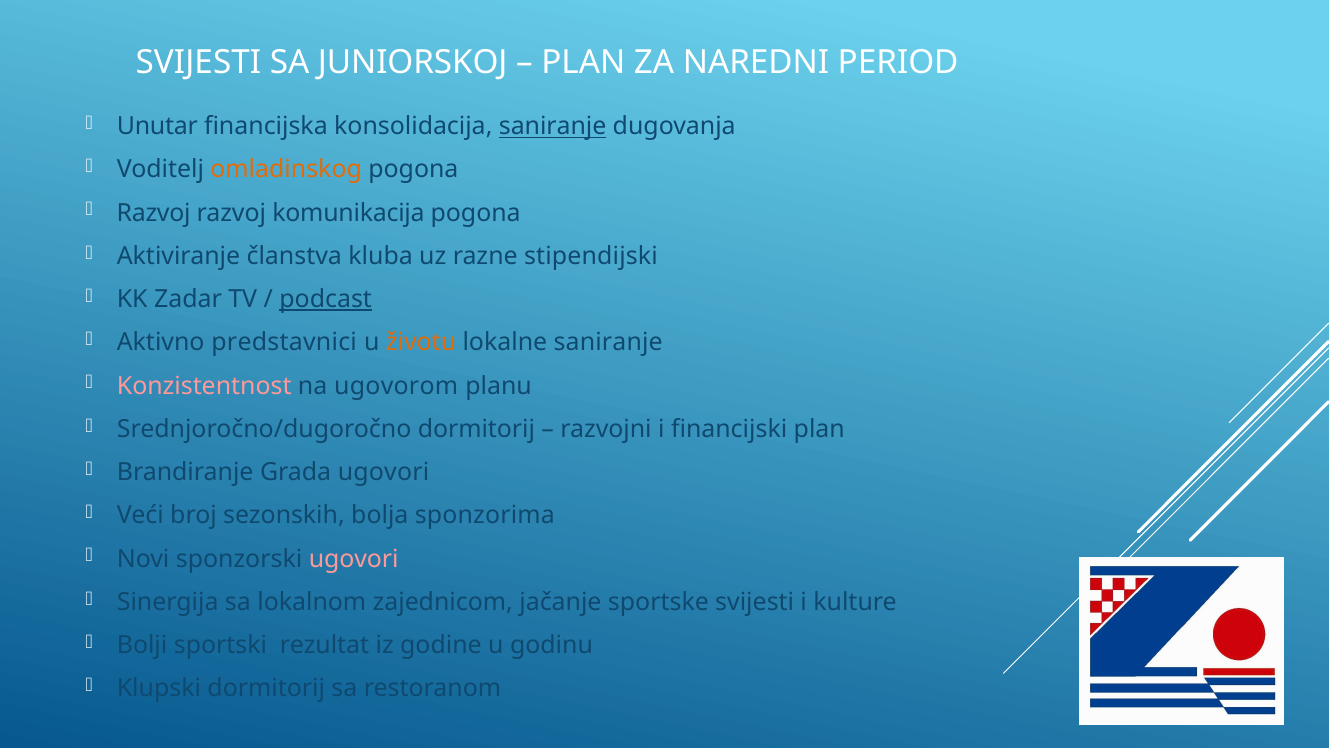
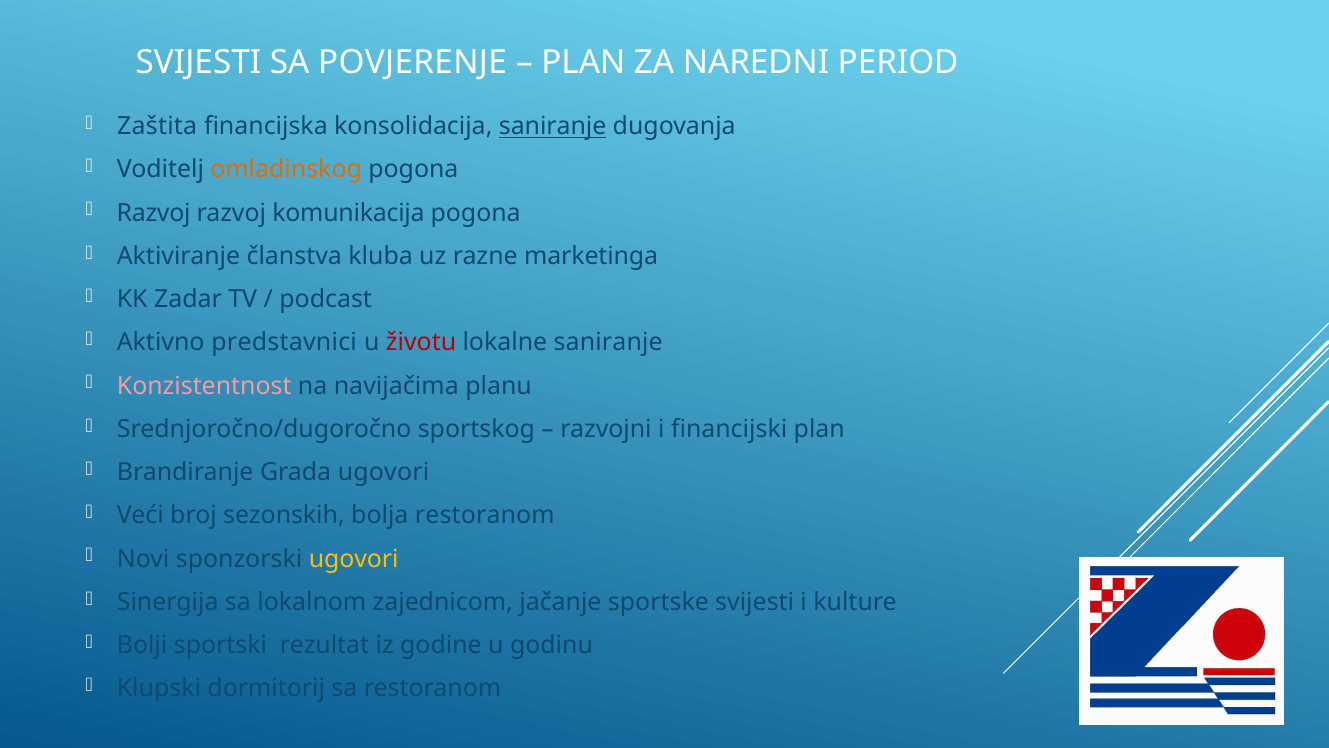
JUNIORSKOJ: JUNIORSKOJ -> POVJERENJE (412, 63)
Unutar: Unutar -> Zaštita (157, 126)
stipendijski: stipendijski -> marketinga (591, 256)
podcast underline: present -> none (326, 299)
životu colour: orange -> red (421, 342)
ugovorom: ugovorom -> navijačima (396, 386)
Srednjoročno/dugoročno dormitorij: dormitorij -> sportskog (476, 429)
bolja sponzorima: sponzorima -> restoranom (485, 515)
ugovori colour: pink -> yellow (354, 559)
